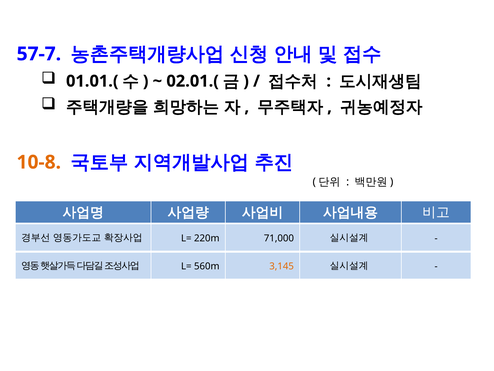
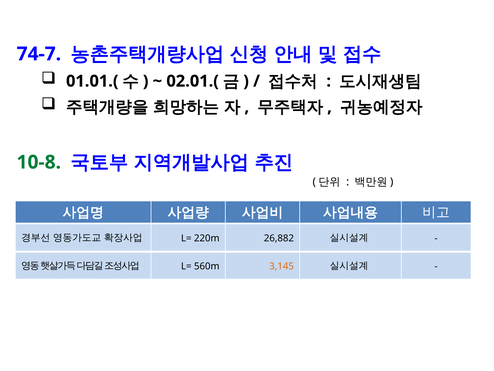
57-7: 57-7 -> 74-7 (39, 54)
10-8 colour: orange -> green (39, 162)
71,000: 71,000 -> 26,882 (279, 238)
